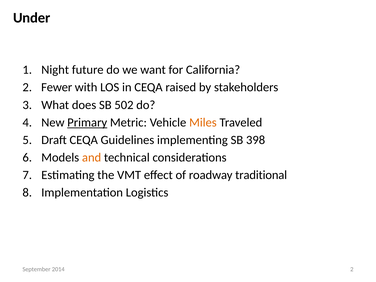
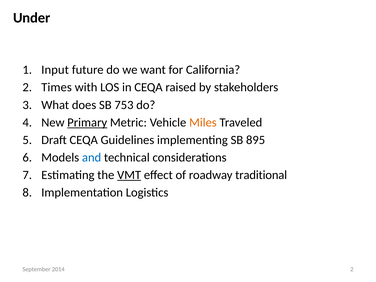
Night: Night -> Input (55, 70)
Fewer: Fewer -> Times (57, 87)
502: 502 -> 753 (124, 105)
398: 398 -> 895 (256, 140)
and colour: orange -> blue (92, 157)
VMT underline: none -> present (129, 175)
